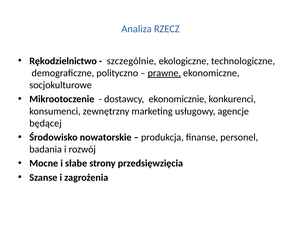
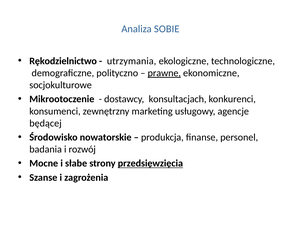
RZECZ: RZECZ -> SOBIE (167, 29)
szczególnie: szczególnie -> utrzymania (132, 61)
ekonomicznie: ekonomicznie -> konsultacjach (178, 99)
przedsięwzięcia underline: none -> present (150, 163)
